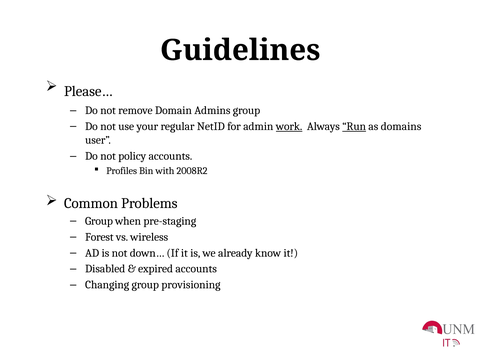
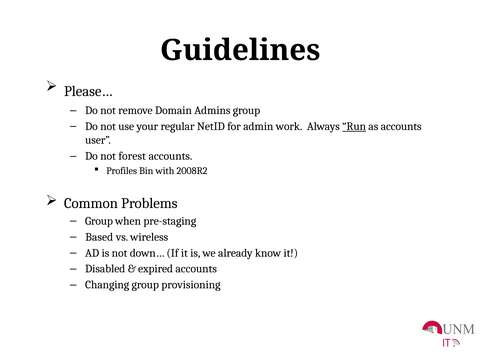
work underline: present -> none (289, 127)
as domains: domains -> accounts (401, 127)
policy: policy -> forest (132, 156)
Forest: Forest -> Based (99, 237)
